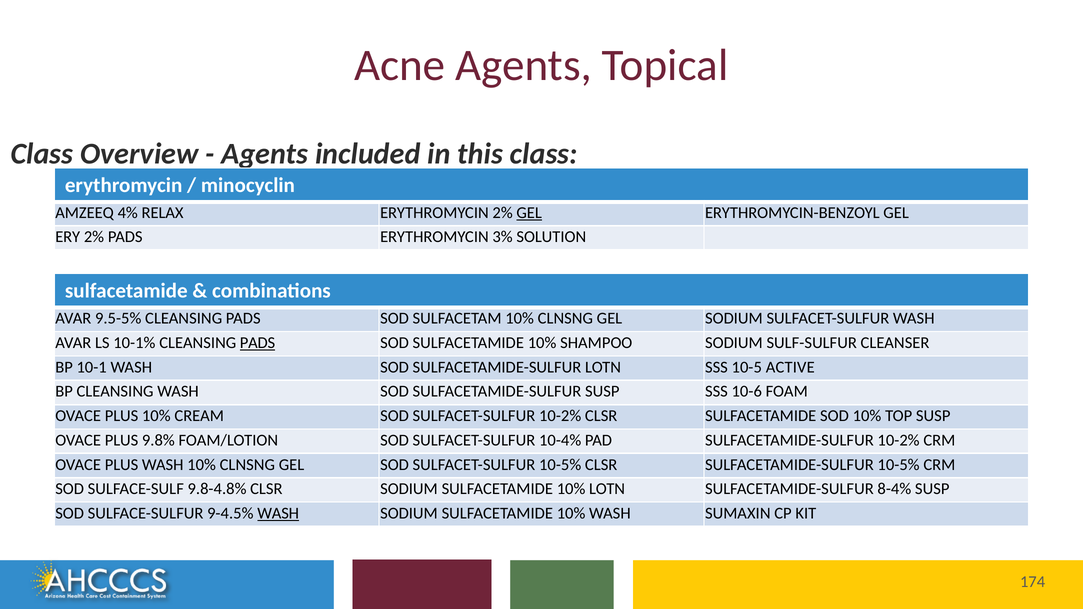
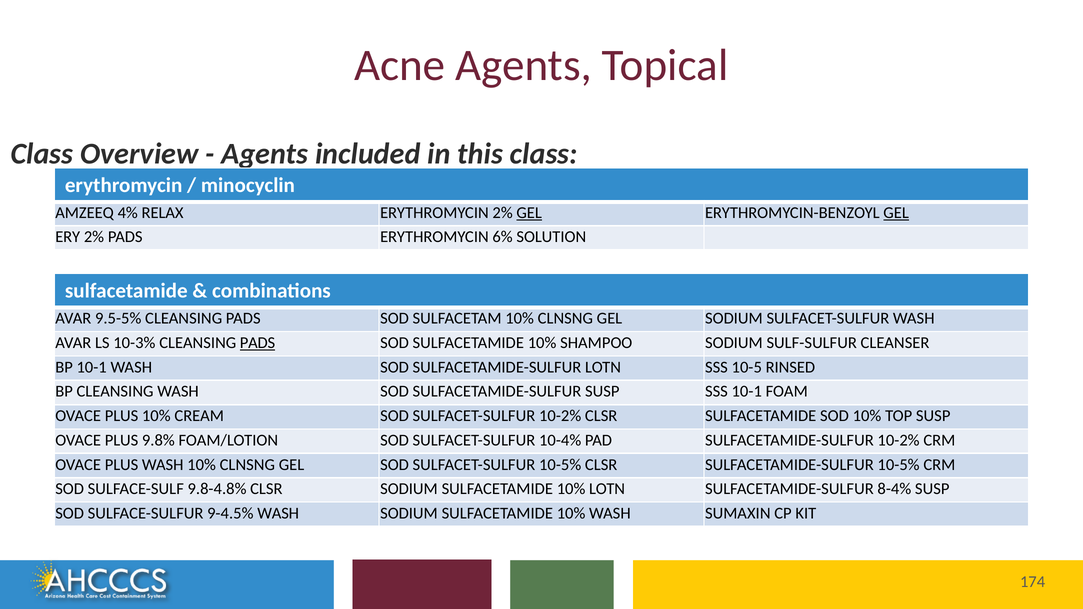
GEL underline: none -> present (896, 213)
3%: 3% -> 6% (503, 237)
10-1%: 10-1% -> 10-3% (134, 343)
ACTIVE: ACTIVE -> RINSED (790, 367)
SSS 10-6: 10-6 -> 10-1 (747, 392)
WASH underline: present -> none (278, 513)
